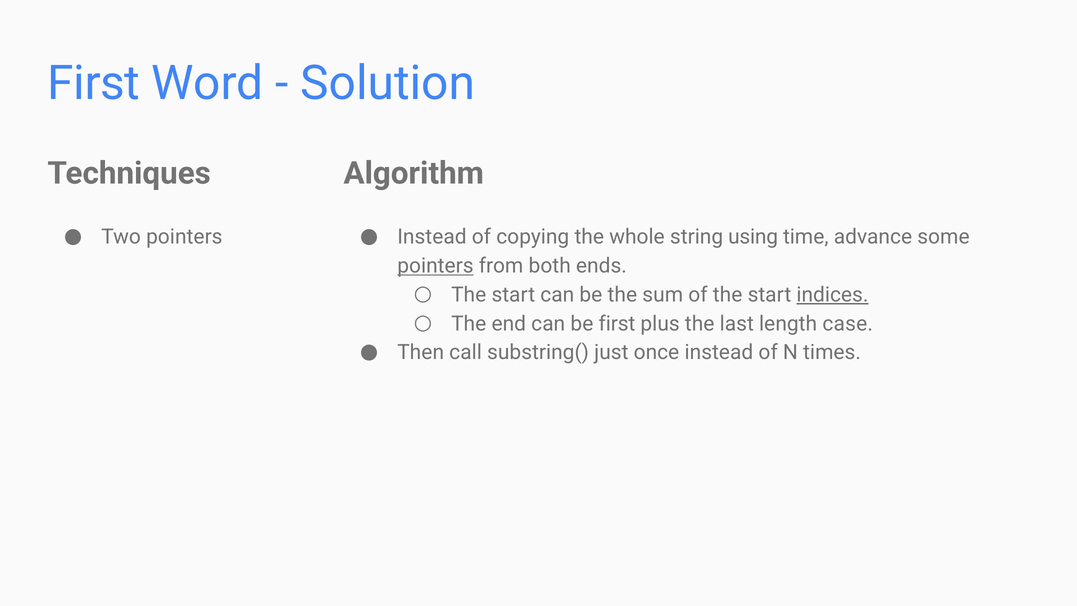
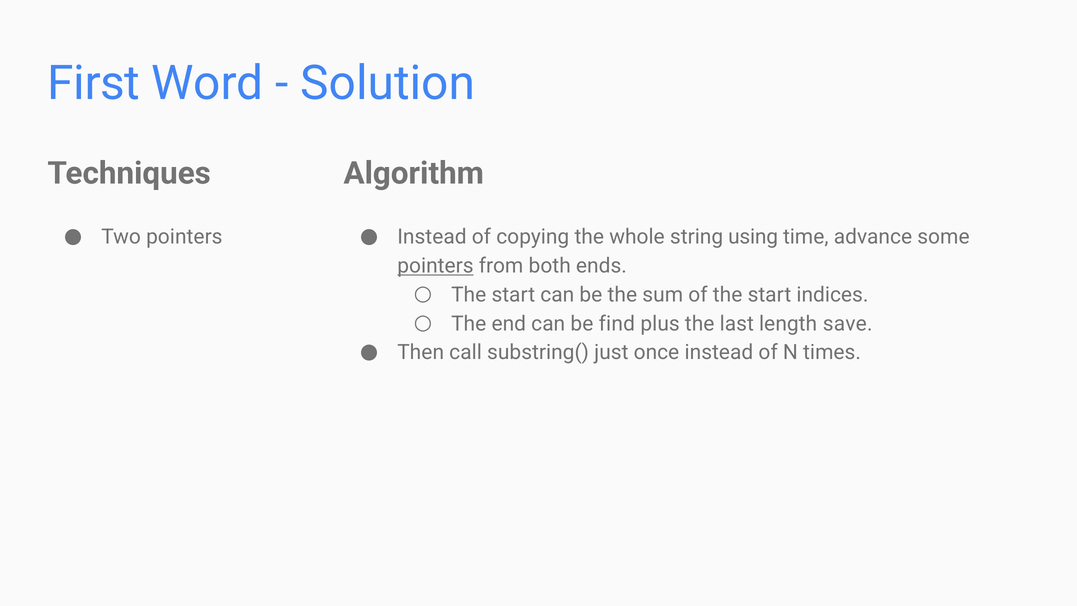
indices underline: present -> none (832, 295)
be first: first -> find (617, 324)
case: case -> save (848, 324)
